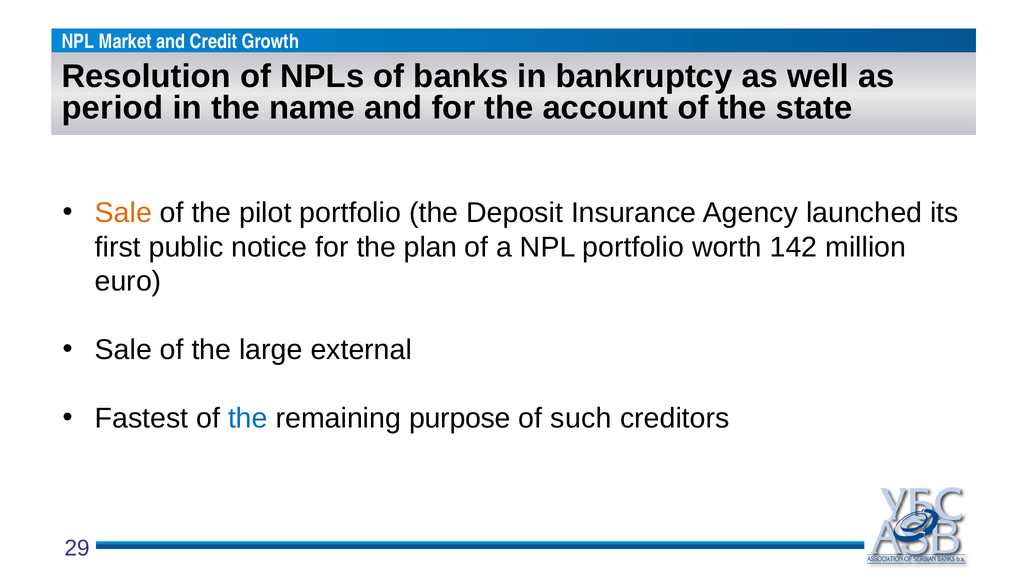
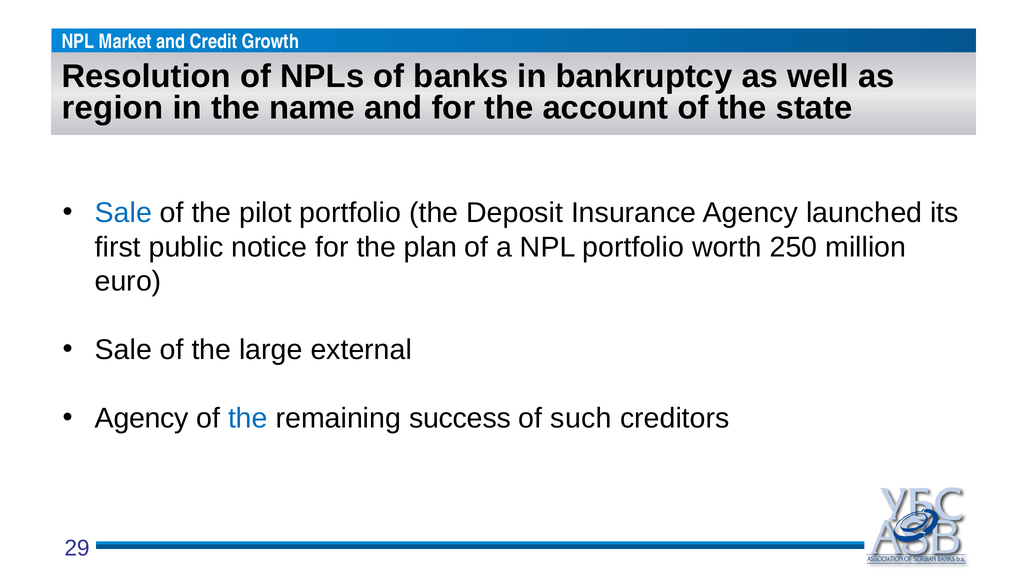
period: period -> region (112, 108)
Sale colour: orange -> blue (123, 213)
142: 142 -> 250 (794, 247)
Fastest: Fastest -> Agency (142, 418)
purpose: purpose -> success (460, 418)
